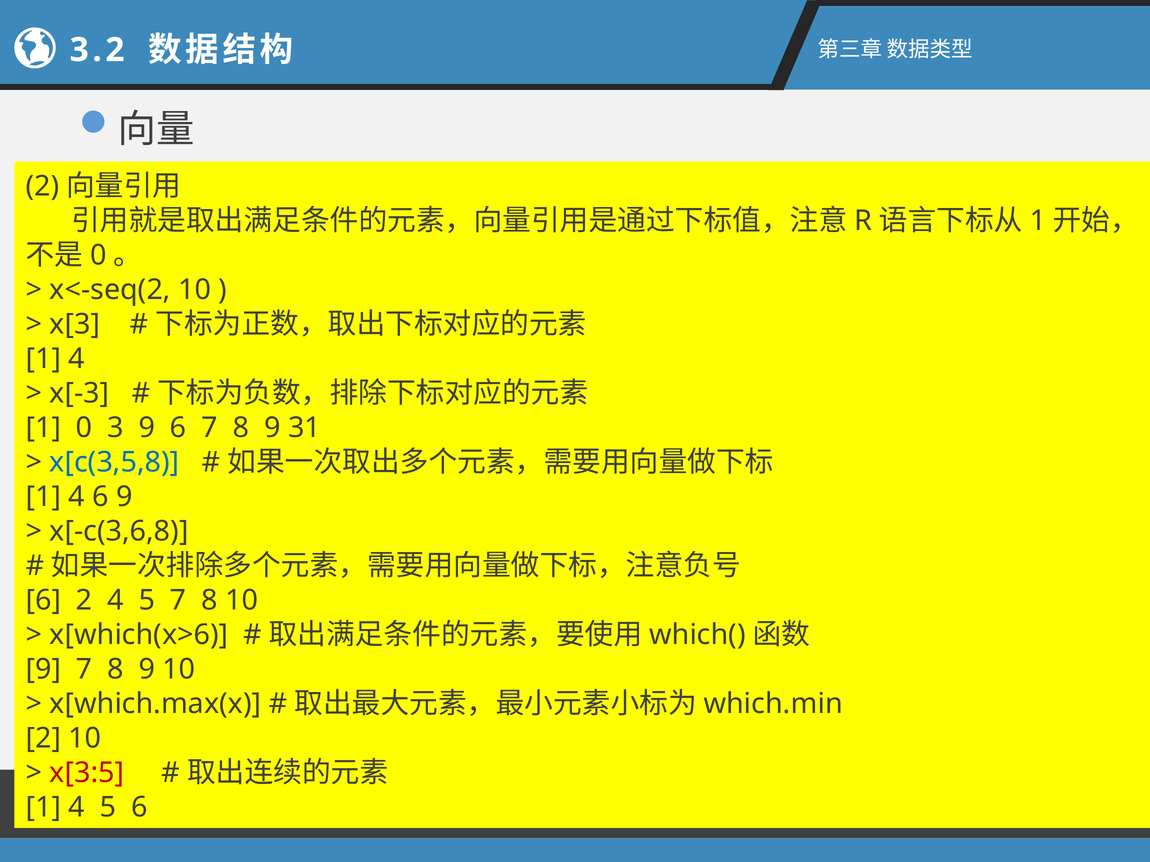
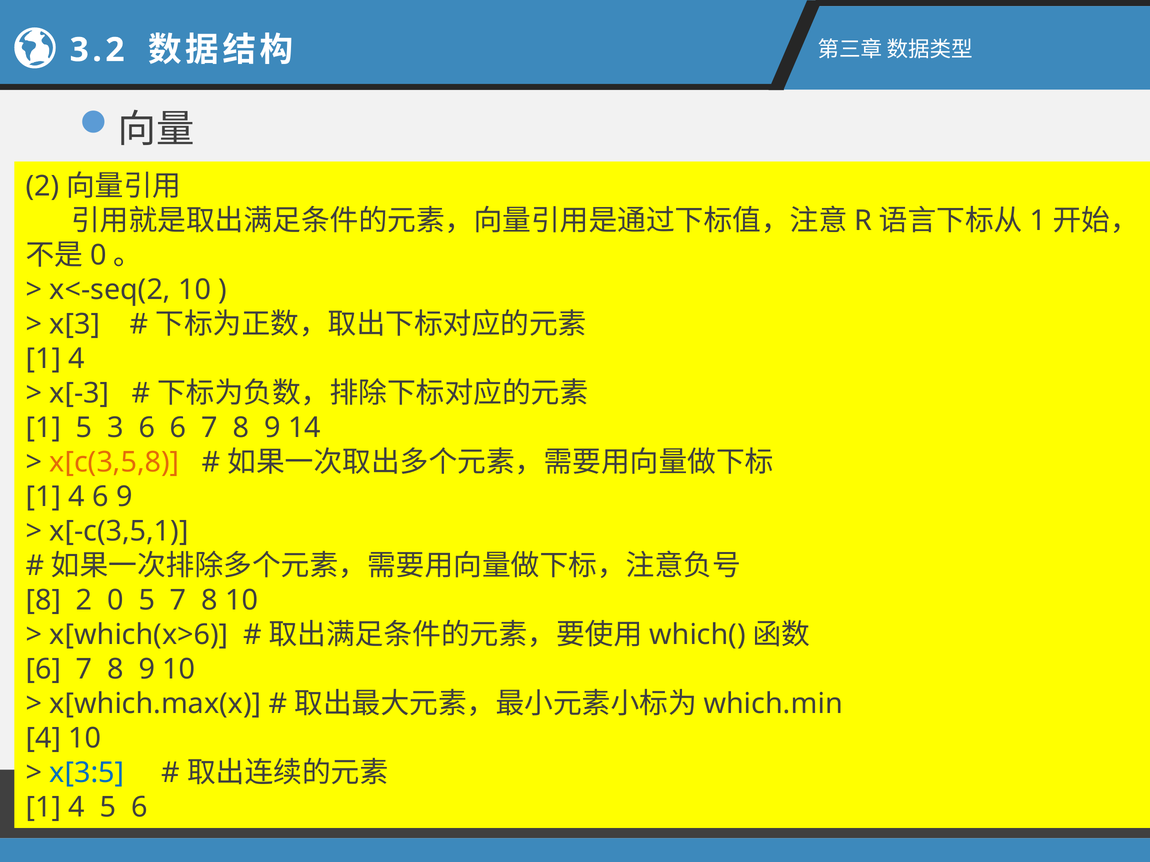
1 0: 0 -> 5 (84, 428)
3 9: 9 -> 6 (147, 428)
31: 31 -> 14 (304, 428)
x[c(3,5,8 colour: blue -> orange (114, 463)
x[-c(3,6,8: x[-c(3,6,8 -> x[-c(3,5,1 (119, 532)
6: 6 -> 8 (43, 601)
2 4: 4 -> 0 (115, 601)
9: 9 -> 6 (43, 670)
2: 2 -> 4 (43, 739)
x[3:5 colour: red -> blue (87, 773)
